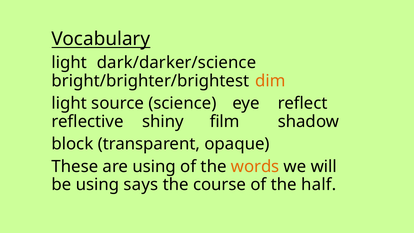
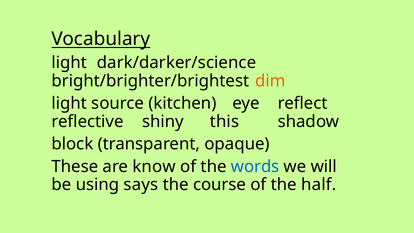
science: science -> kitchen (182, 103)
film: film -> this (225, 121)
are using: using -> know (154, 166)
words colour: orange -> blue (255, 166)
